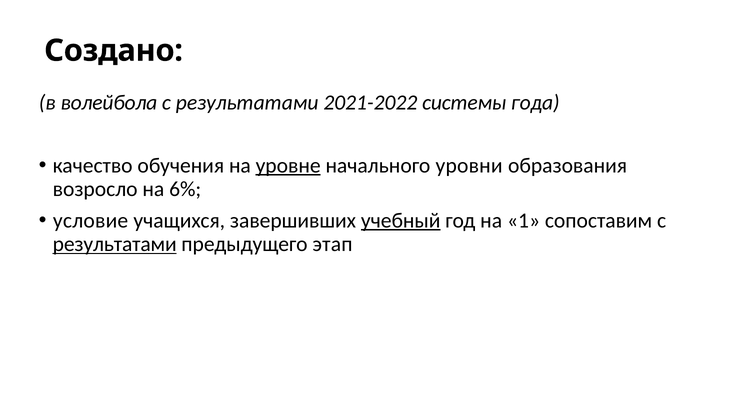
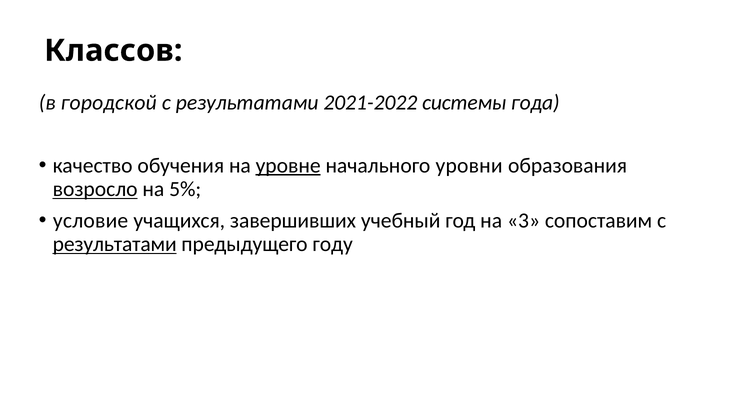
Создано: Создано -> Классов (113, 51)
волейбола: волейбола -> городской (109, 103)
возросло underline: none -> present (95, 189)
6%: 6% -> 5% (185, 189)
учебный underline: present -> none (401, 221)
1: 1 -> 3 (524, 221)
этап: этап -> году (333, 244)
